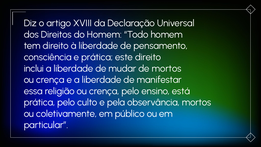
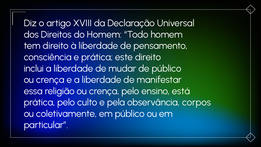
de mortos: mortos -> público (167, 68)
observância mortos: mortos -> corpos (196, 102)
